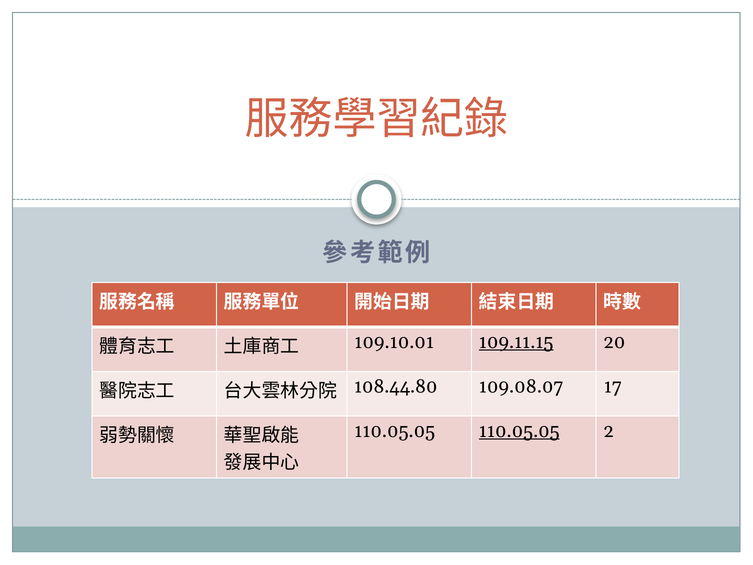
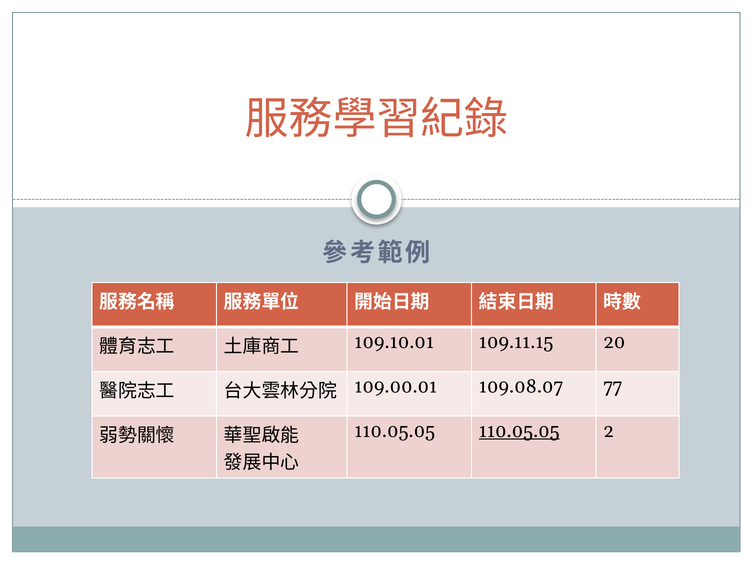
109.11.15 underline: present -> none (516, 342)
108.44.80: 108.44.80 -> 109.00.01 (396, 386)
17: 17 -> 77 (613, 386)
